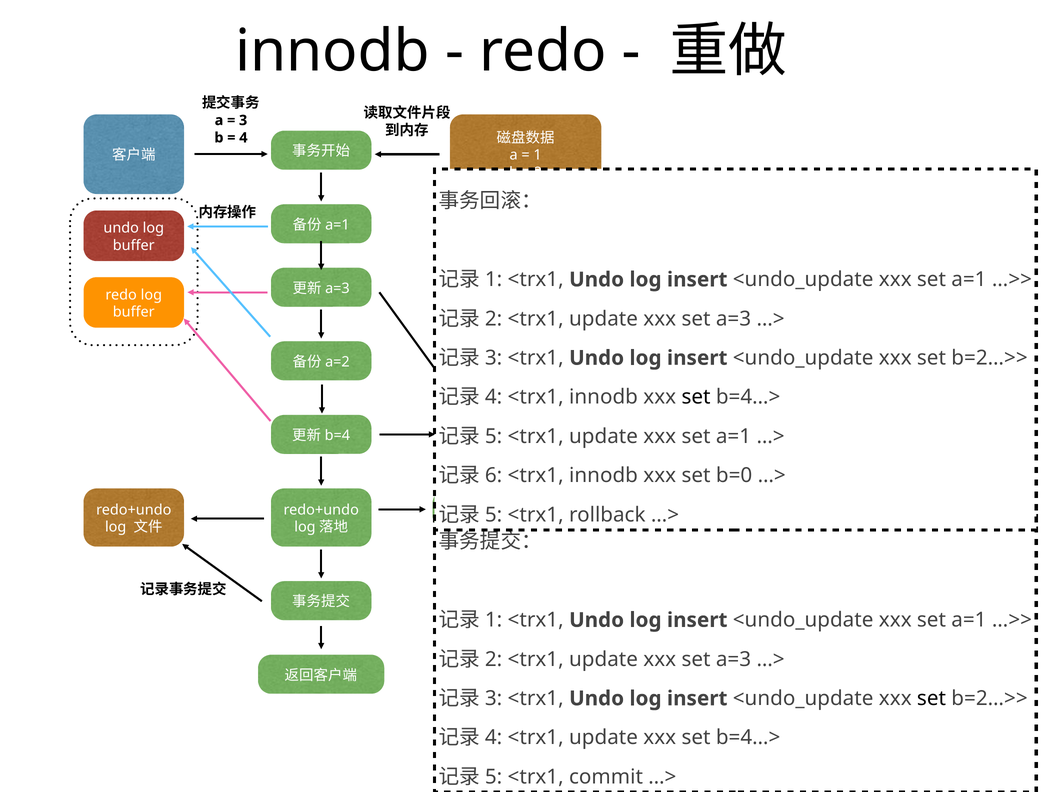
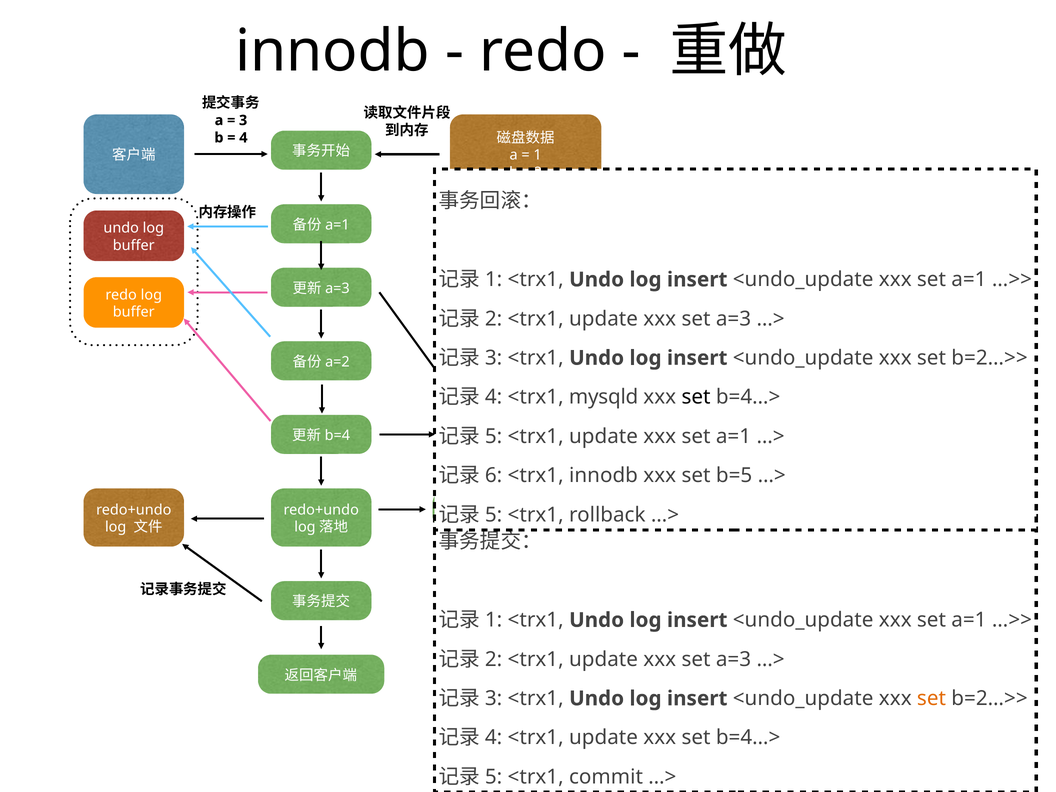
4 <trx1 innodb: innodb -> mysqld (604, 397)
b=0: b=0 -> b=5 (734, 476)
set colour: black -> orange (931, 698)
